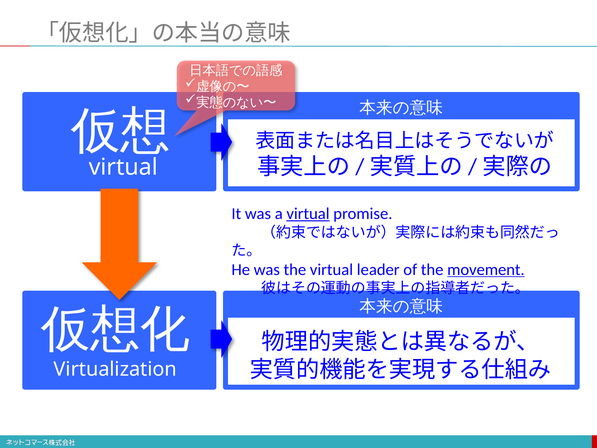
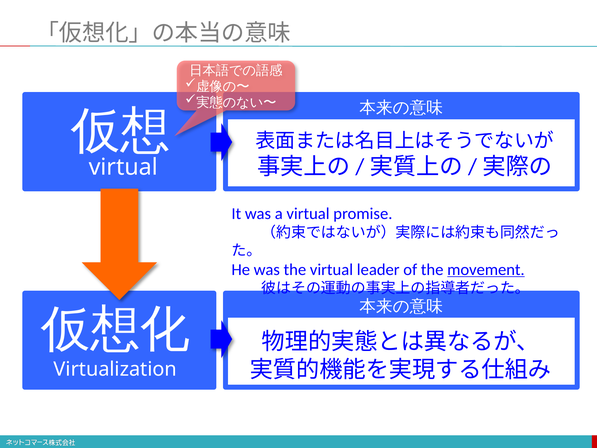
virtual underline: present -> none (308, 214)
